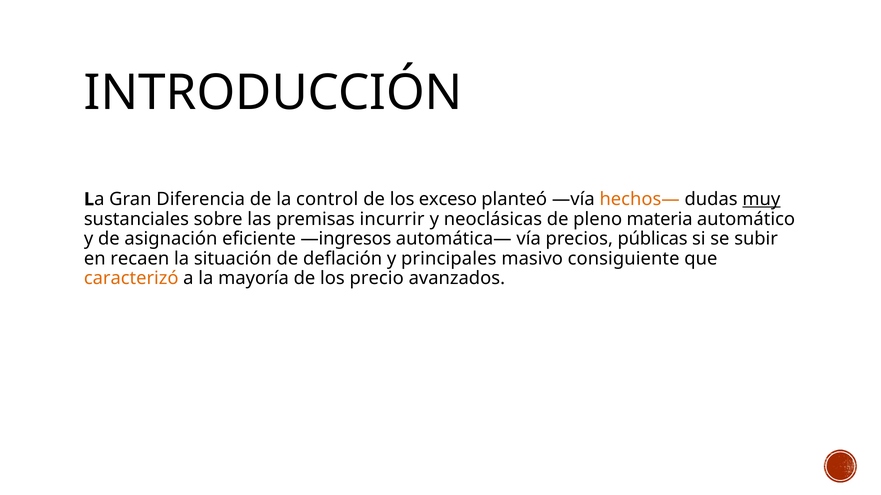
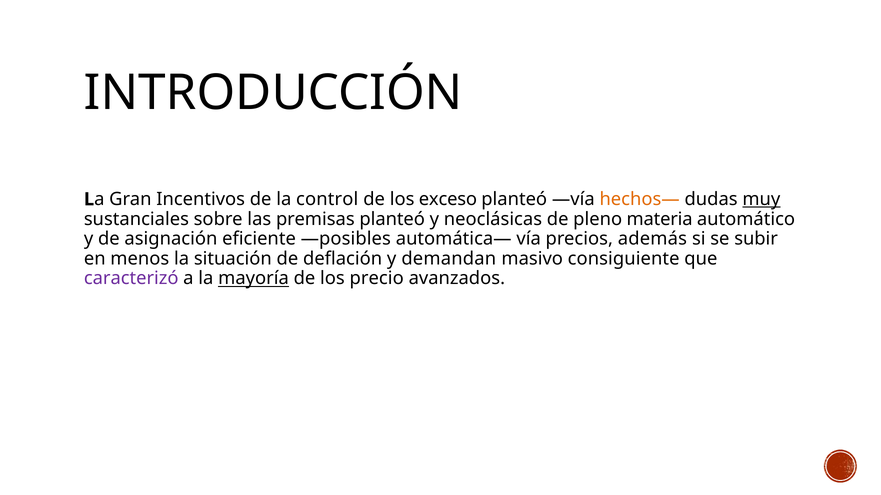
Diferencia: Diferencia -> Incentivos (201, 199)
premisas incurrir: incurrir -> planteó (392, 219)
—ingresos: —ingresos -> —posibles (346, 239)
públicas: públicas -> además (652, 239)
recaen: recaen -> menos (140, 259)
principales: principales -> demandan (449, 259)
caracterizó colour: orange -> purple (131, 279)
mayoría underline: none -> present (254, 279)
